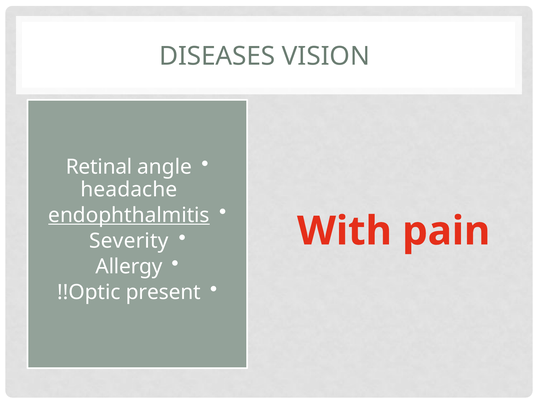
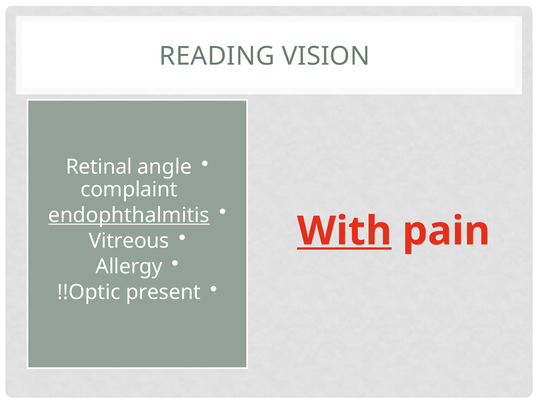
DISEASES: DISEASES -> READING (217, 56)
headache: headache -> complaint (129, 190)
With underline: none -> present (344, 231)
Severity: Severity -> Vitreous (129, 241)
